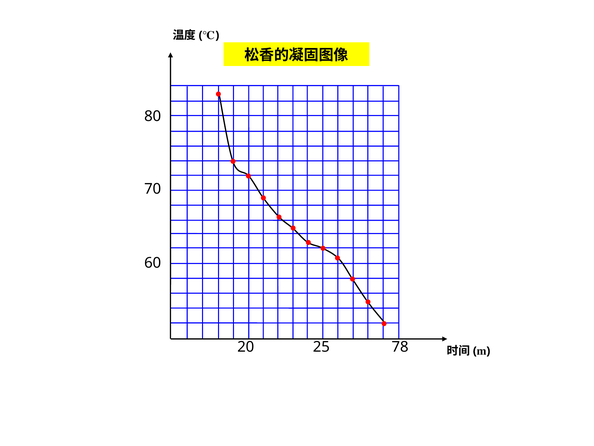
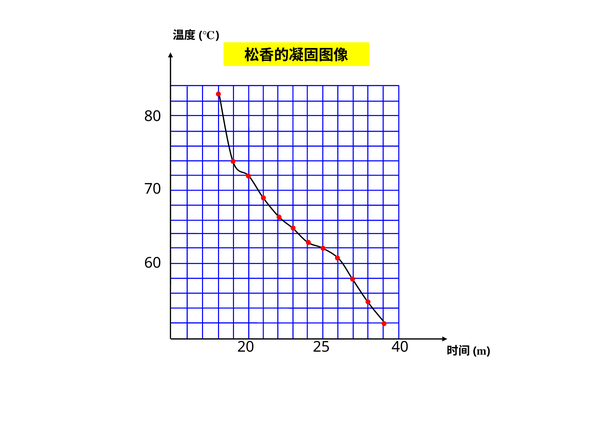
78: 78 -> 40 (400, 347)
